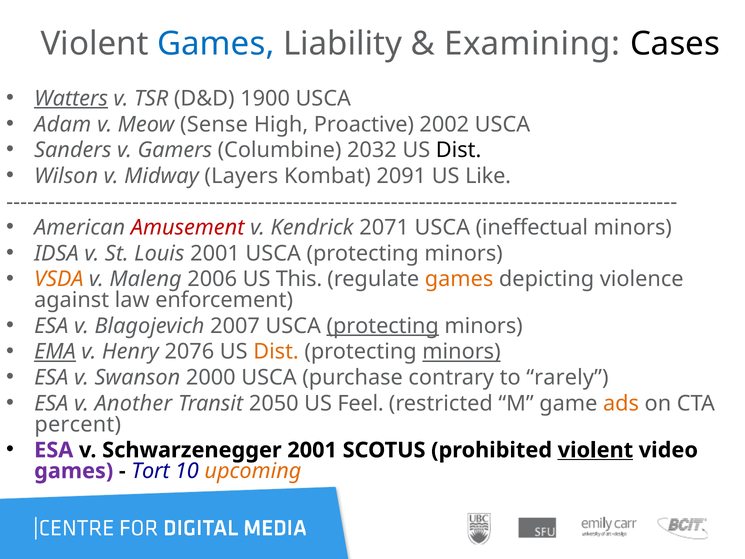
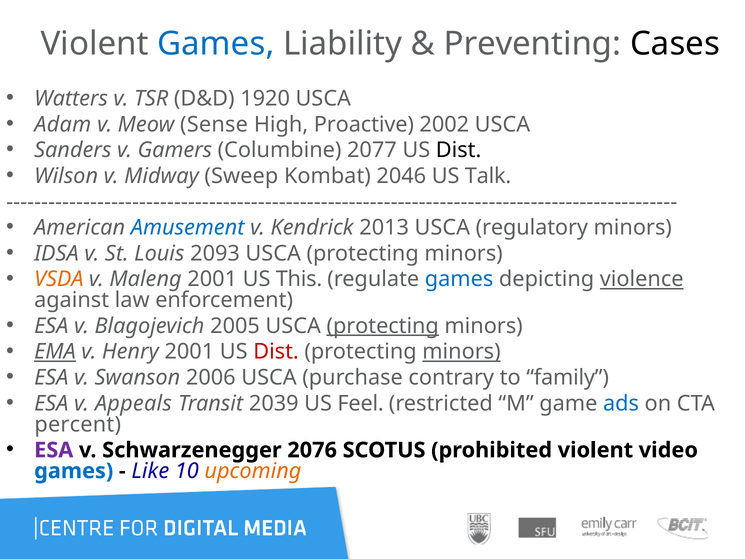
Examining: Examining -> Preventing (532, 44)
Watters underline: present -> none (71, 99)
1900: 1900 -> 1920 (265, 99)
2032: 2032 -> 2077 (372, 150)
Layers: Layers -> Sweep (241, 176)
2091: 2091 -> 2046 (401, 176)
Like: Like -> Talk (488, 176)
Amusement colour: red -> blue (188, 228)
2071: 2071 -> 2013 (384, 228)
ineffectual: ineffectual -> regulatory (532, 228)
Louis 2001: 2001 -> 2093 (215, 253)
Maleng 2006: 2006 -> 2001 (212, 279)
games colour: orange -> blue (459, 279)
violence underline: none -> present (642, 279)
2007: 2007 -> 2005 (235, 326)
Henry 2076: 2076 -> 2001 (189, 352)
Dist colour: orange -> red (276, 352)
2000: 2000 -> 2006 (211, 377)
rarely: rarely -> family (568, 377)
Another: Another -> Appeals (133, 403)
2050: 2050 -> 2039 (274, 403)
ads colour: orange -> blue (621, 403)
Schwarzenegger 2001: 2001 -> 2076 (312, 450)
violent underline: present -> none (595, 450)
games colour: purple -> blue (74, 471)
Tort: Tort -> Like (150, 471)
